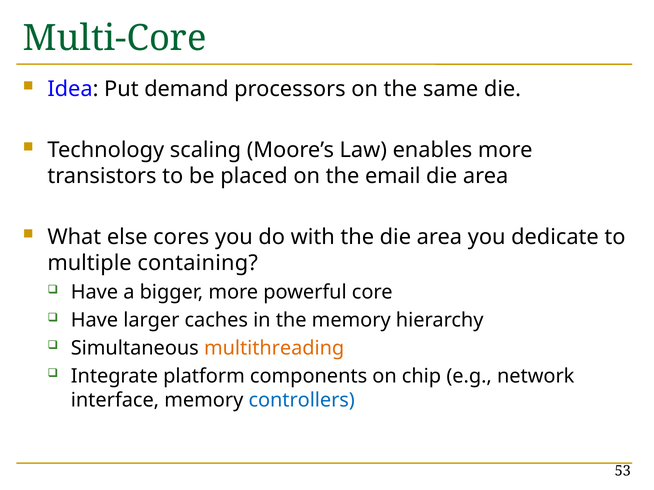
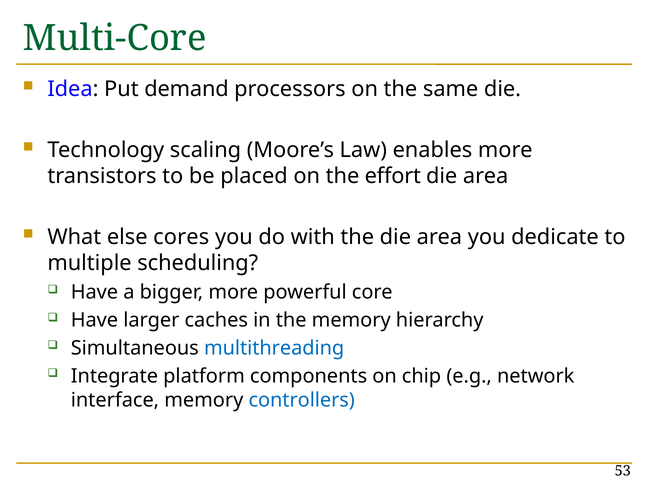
email: email -> effort (393, 176)
containing: containing -> scheduling (198, 264)
multithreading colour: orange -> blue (274, 348)
